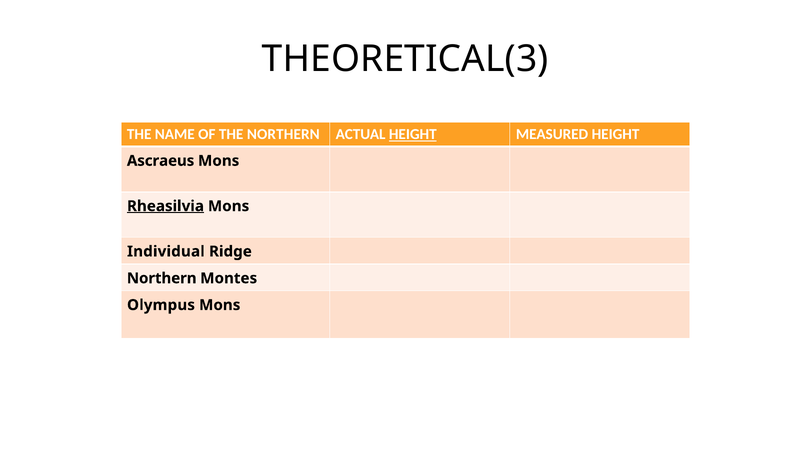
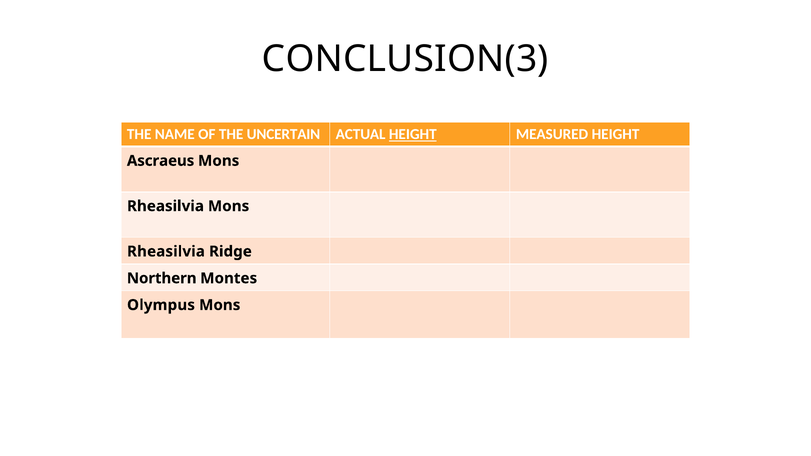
THEORETICAL(3: THEORETICAL(3 -> CONCLUSION(3 (405, 59)
THE NORTHERN: NORTHERN -> UNCERTAIN (283, 134)
Rheasilvia underline: present -> none (165, 206)
Individual: Individual -> Rheasilvia (166, 252)
